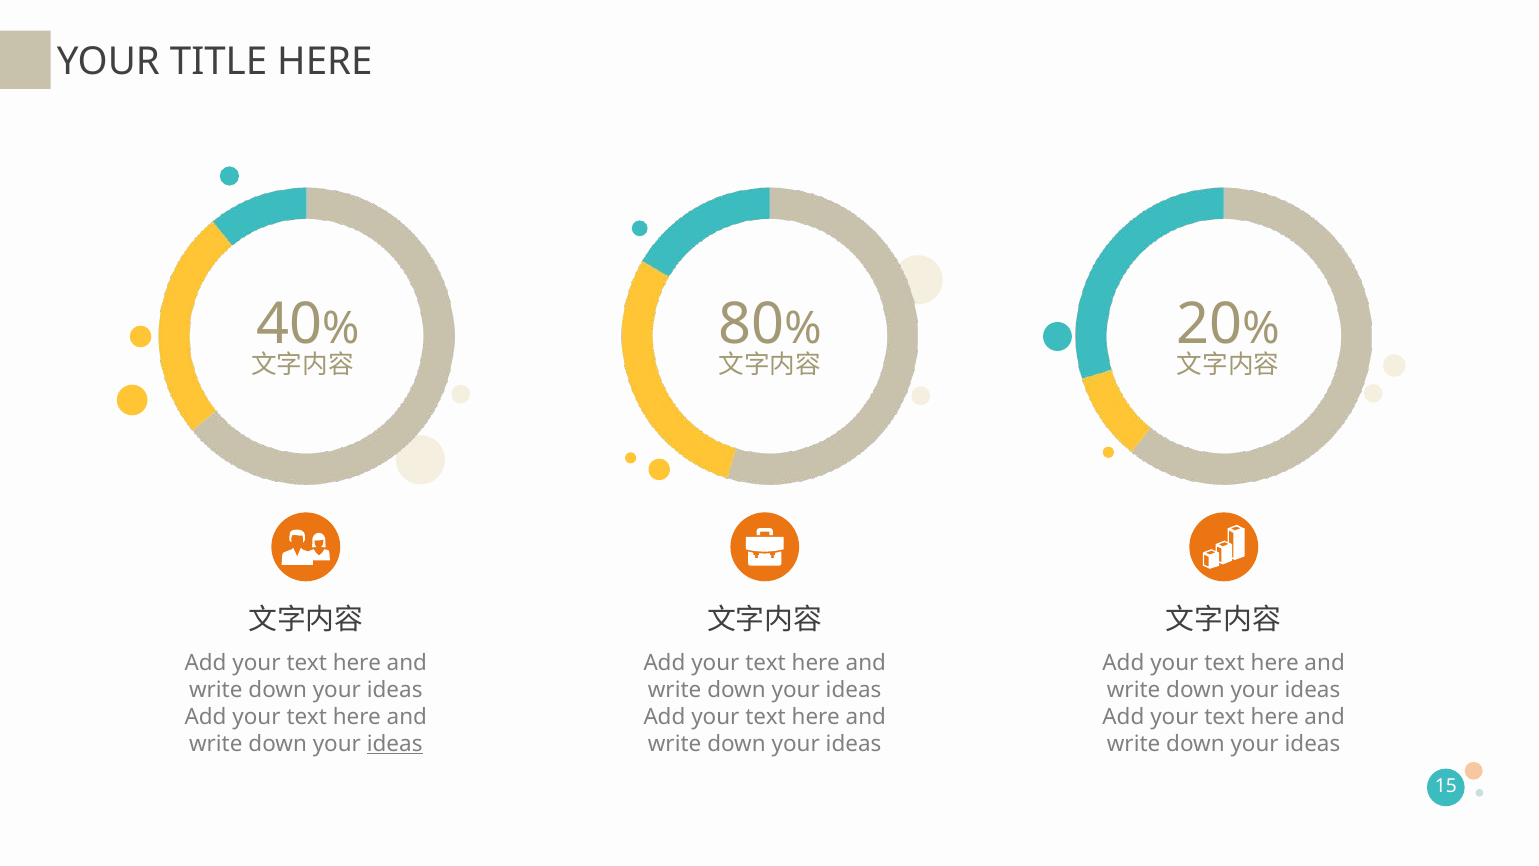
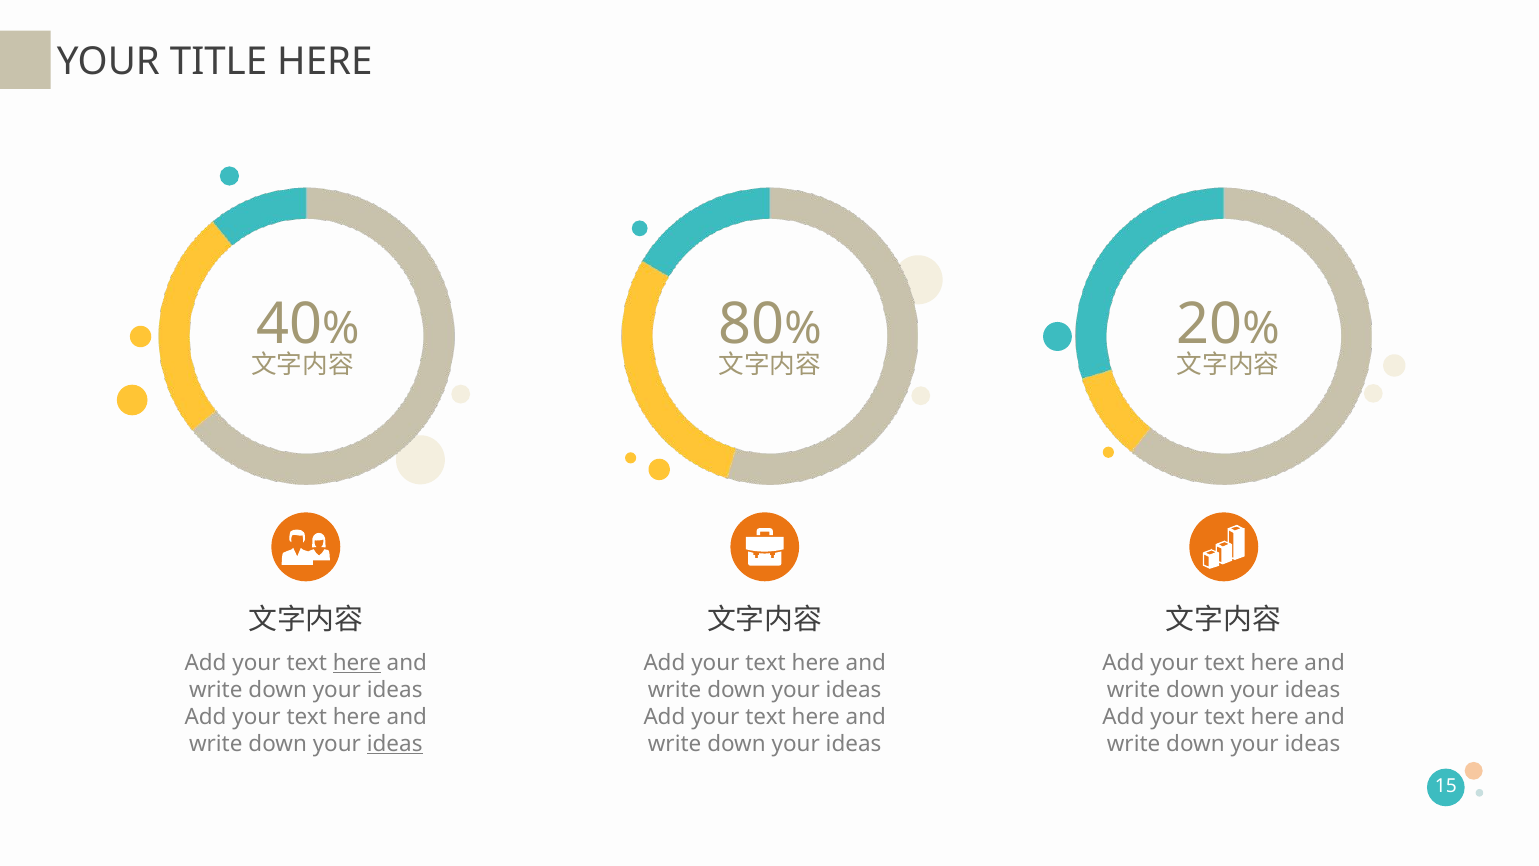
here underline: none -> present (357, 663)
